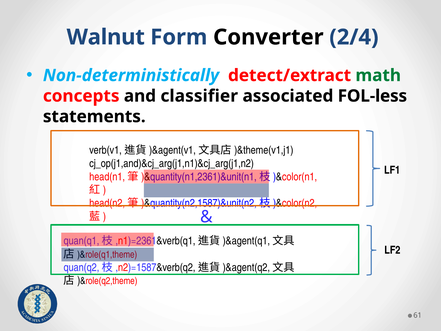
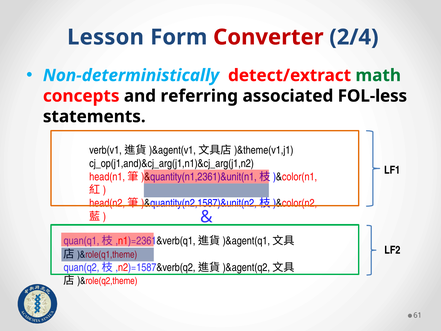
Walnut: Walnut -> Lesson (106, 37)
Converter colour: black -> red (268, 37)
classifier: classifier -> referring (199, 96)
